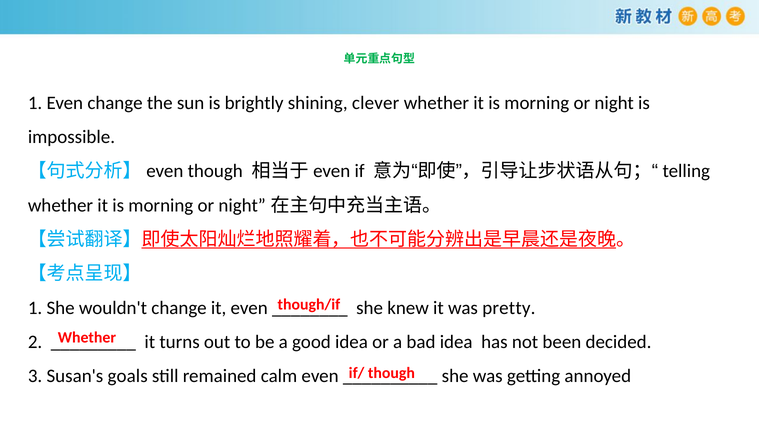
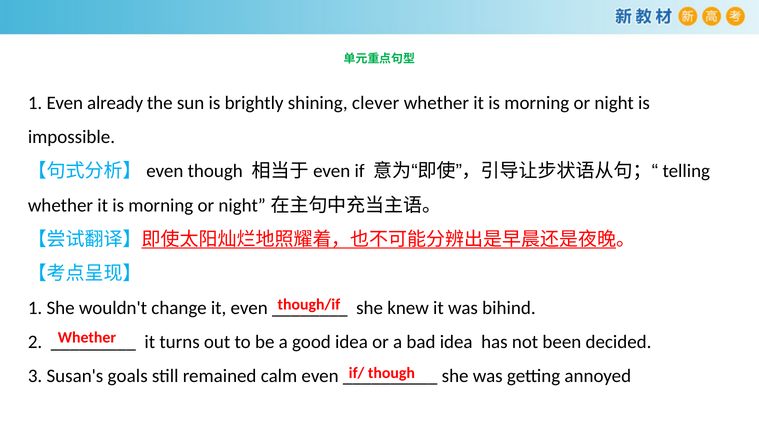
Even change: change -> already (115, 103)
pretty: pretty -> bihind (509, 308)
